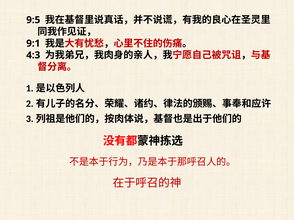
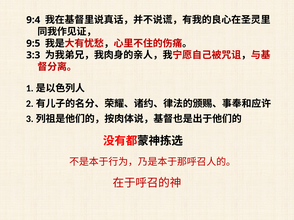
9:5: 9:5 -> 9:4 (33, 20)
9:1: 9:1 -> 9:5 (33, 44)
4:3: 4:3 -> 3:3 (33, 55)
